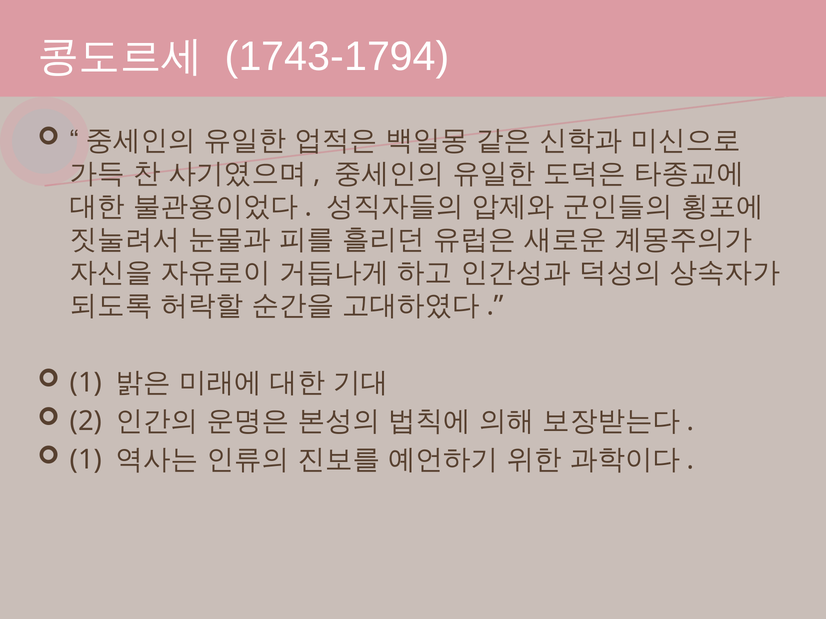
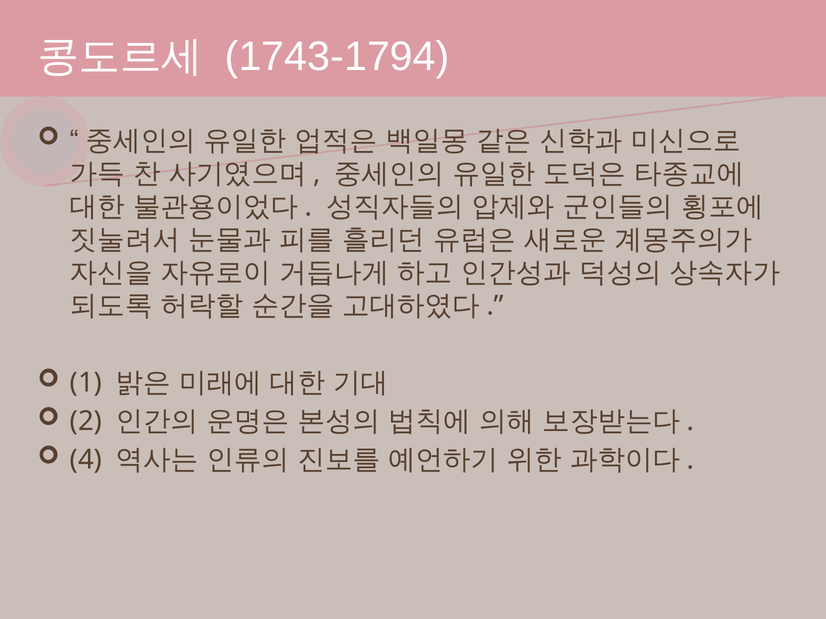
1: 1 -> 4 (86, 460)
